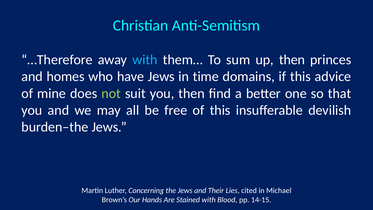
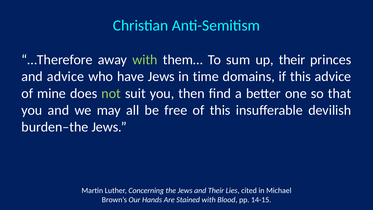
with colour: light blue -> light green (145, 60)
up then: then -> their (292, 60)
and homes: homes -> advice (66, 77)
